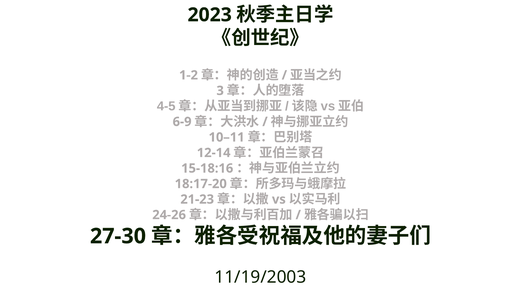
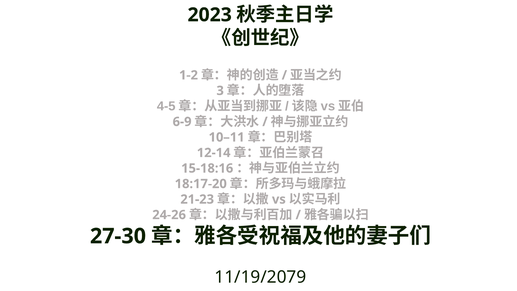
11/19/2003: 11/19/2003 -> 11/19/2079 (260, 277)
